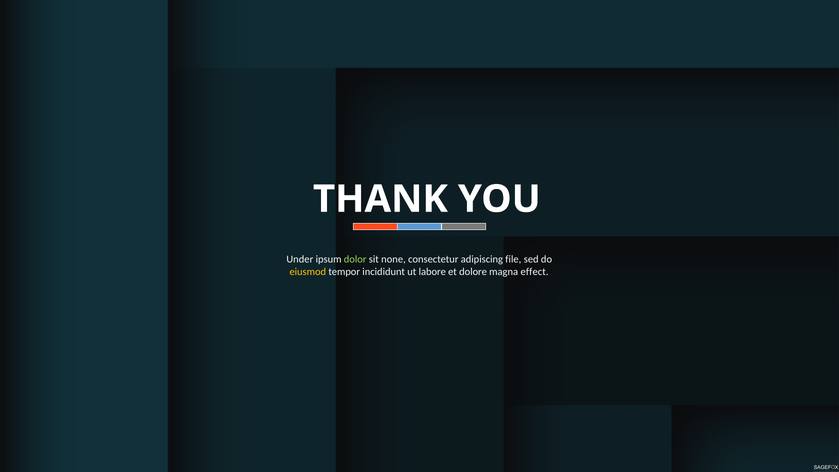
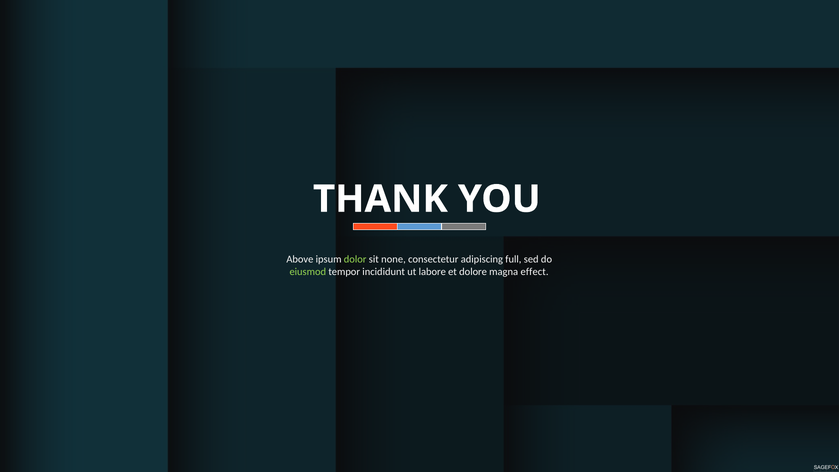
Under: Under -> Above (300, 259)
file: file -> full (513, 259)
eiusmod colour: yellow -> light green (308, 272)
